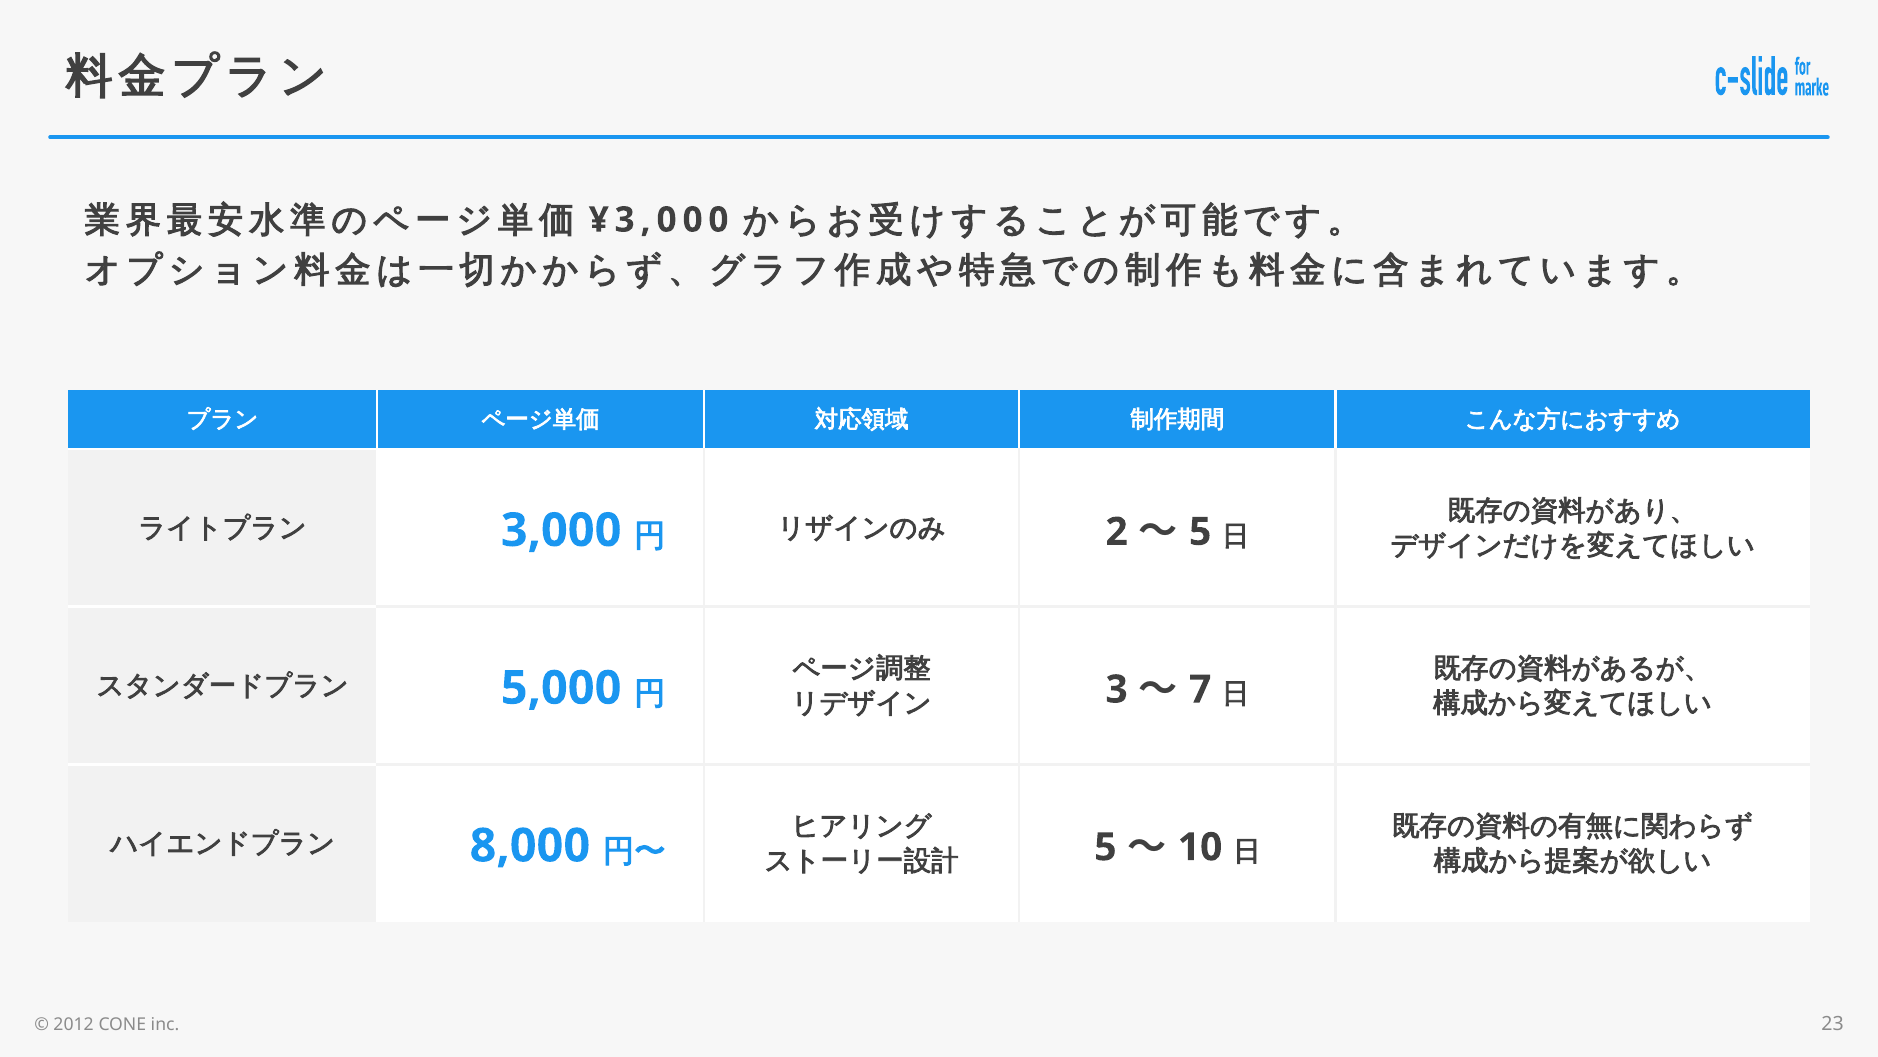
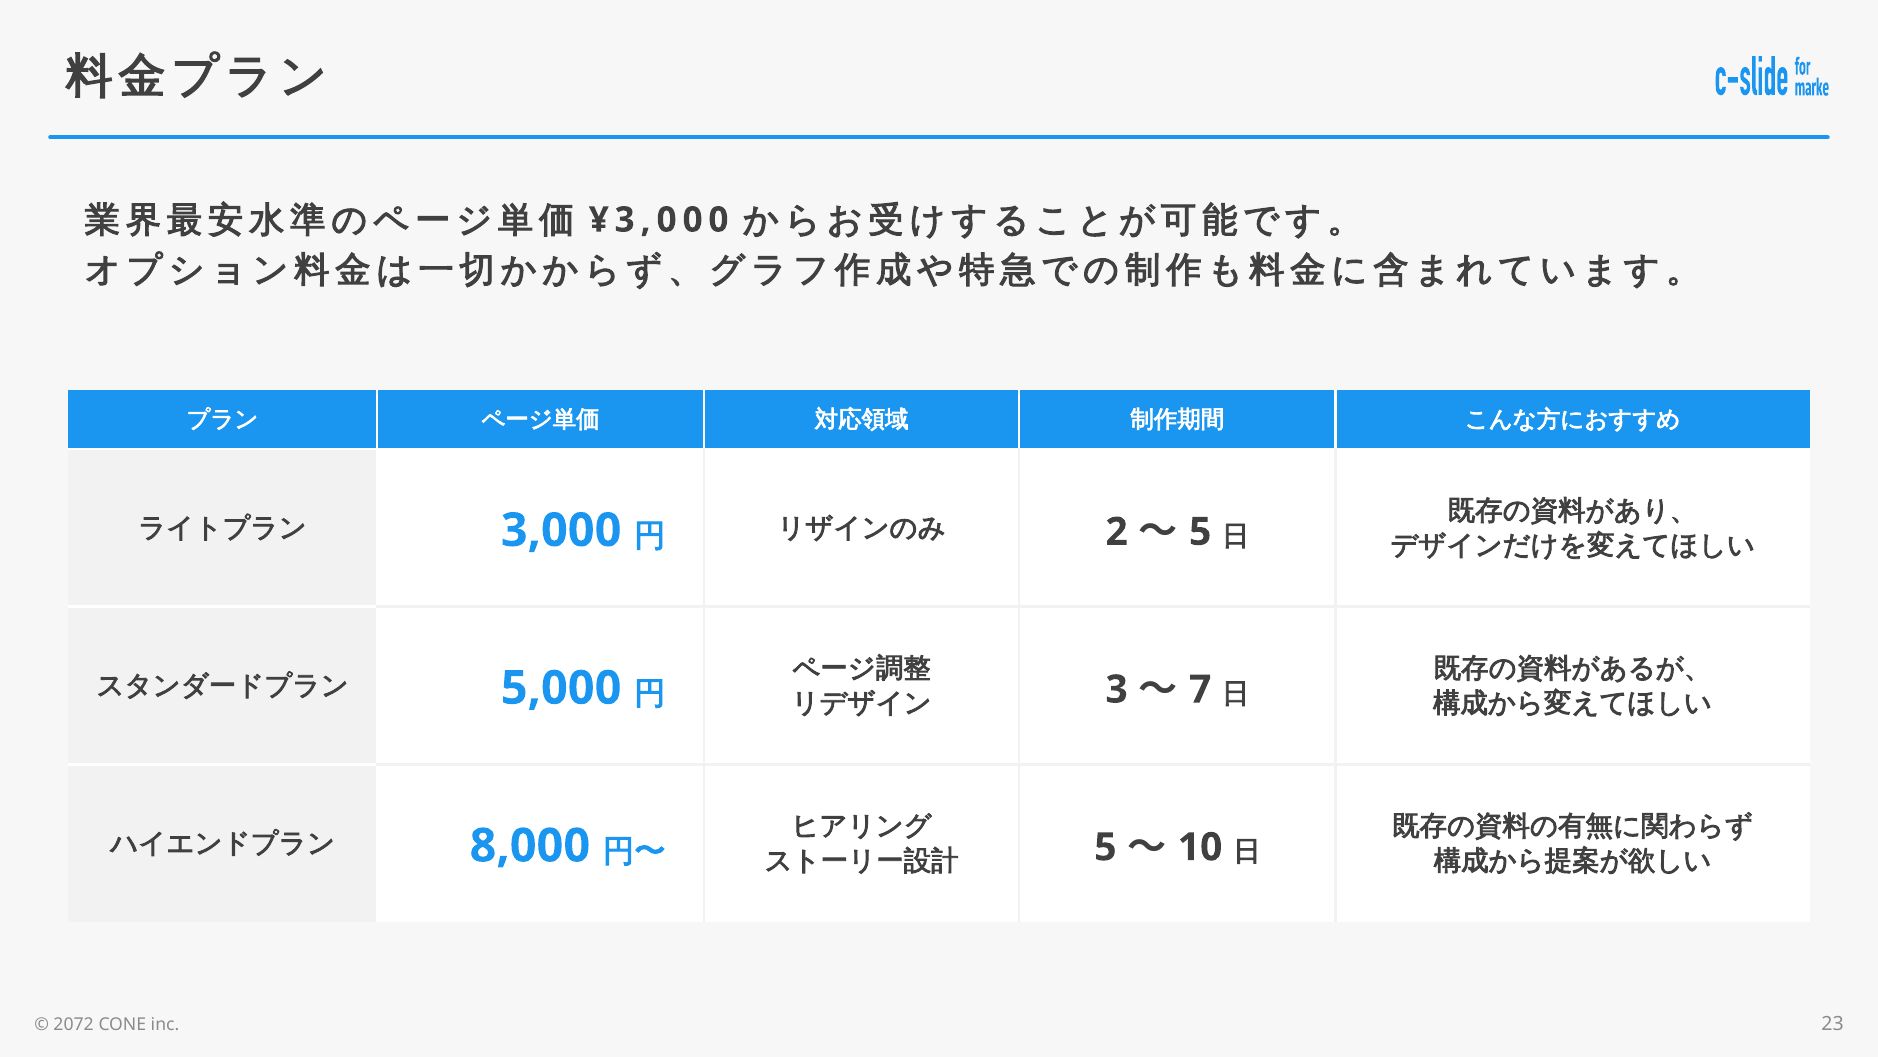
2012: 2012 -> 2072 (74, 1025)
